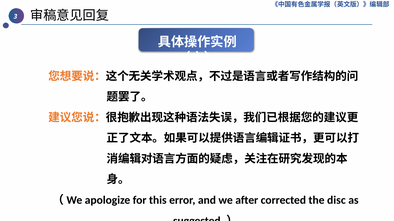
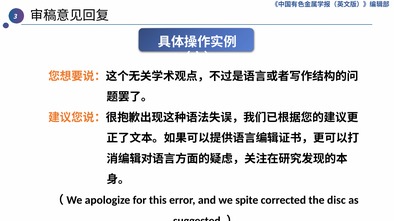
after: after -> spite (247, 201)
